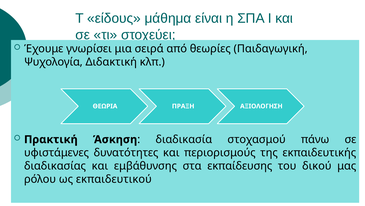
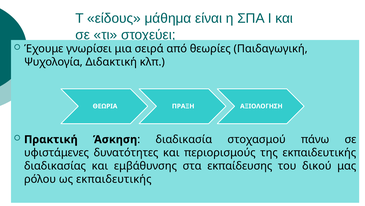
ως εκπαιδευτικού: εκπαιδευτικού -> εκπαιδευτικής (114, 179)
